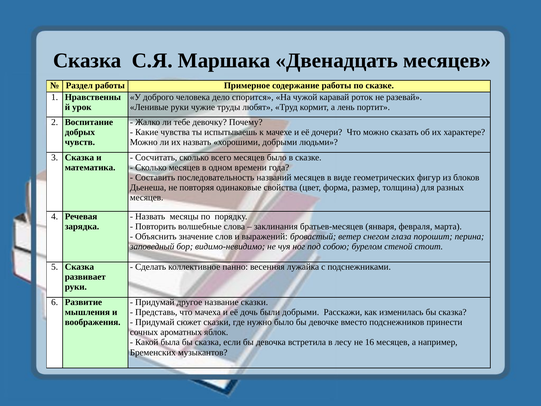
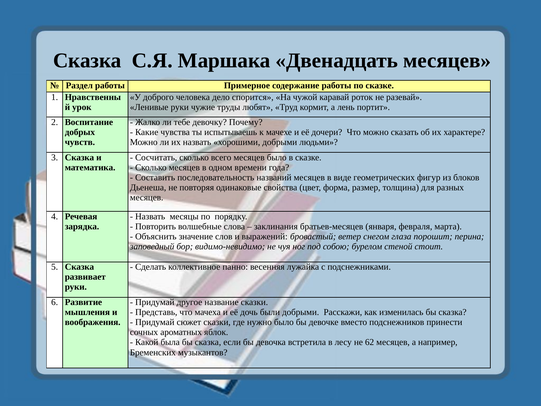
16: 16 -> 62 (370, 342)
